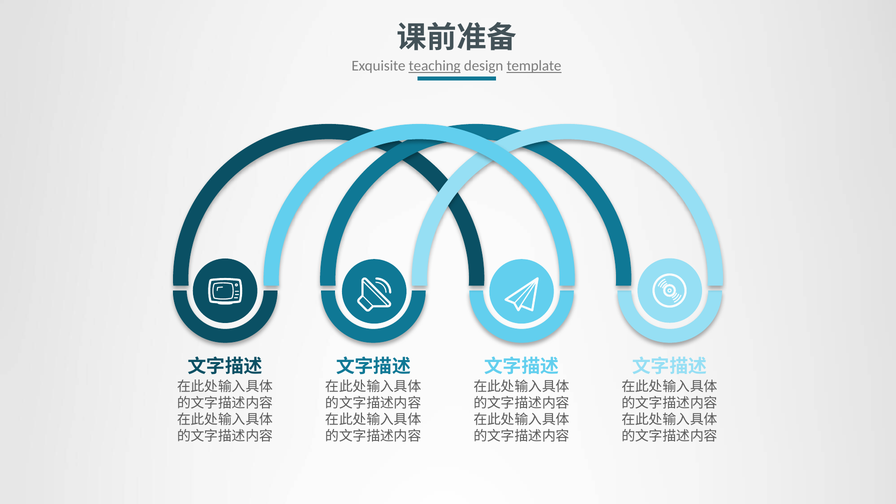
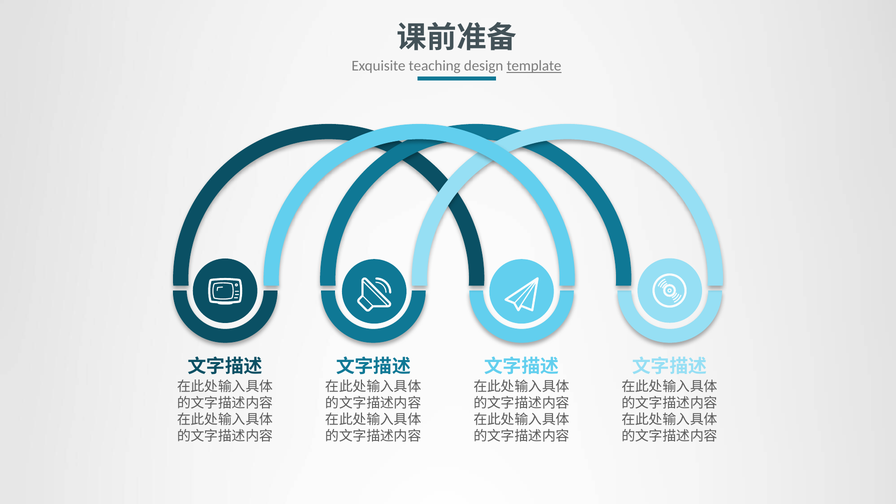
teaching underline: present -> none (435, 66)
